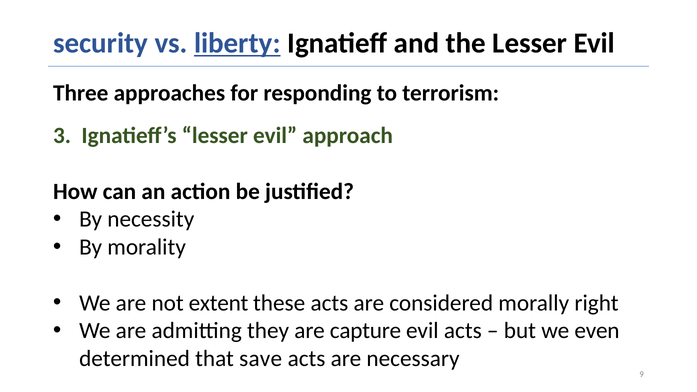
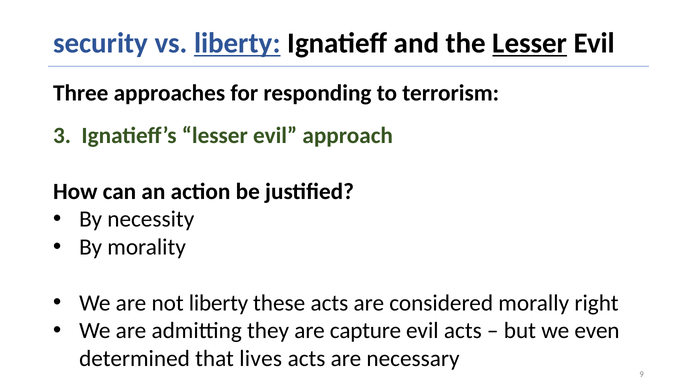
Lesser underline: none -> present (530, 43)
not extent: extent -> liberty (219, 303)
save: save -> lives (261, 359)
